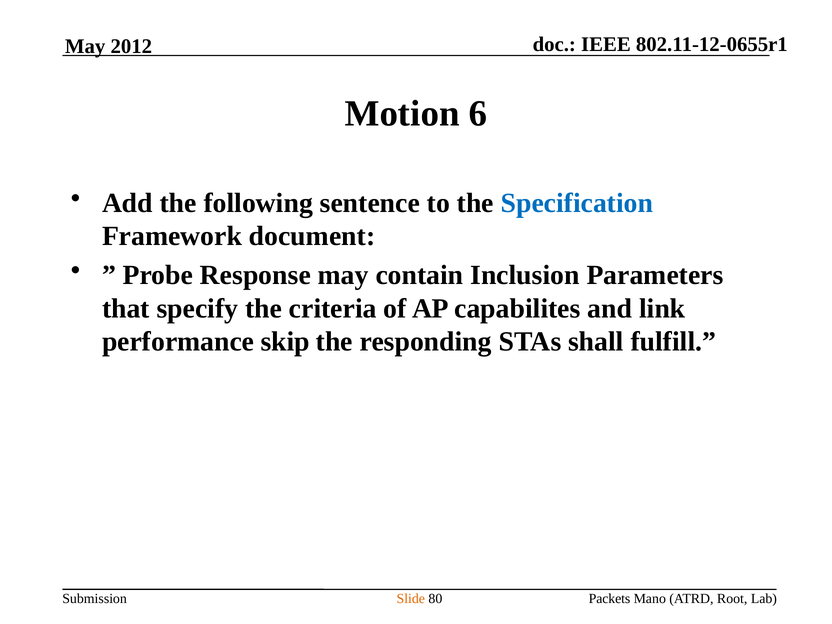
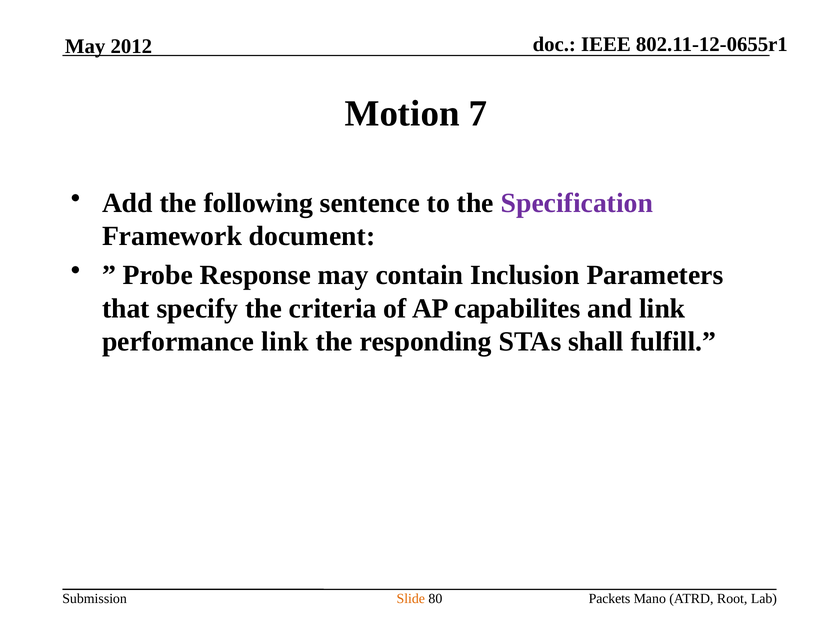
6: 6 -> 7 (478, 113)
Specification colour: blue -> purple (577, 203)
performance skip: skip -> link (285, 342)
